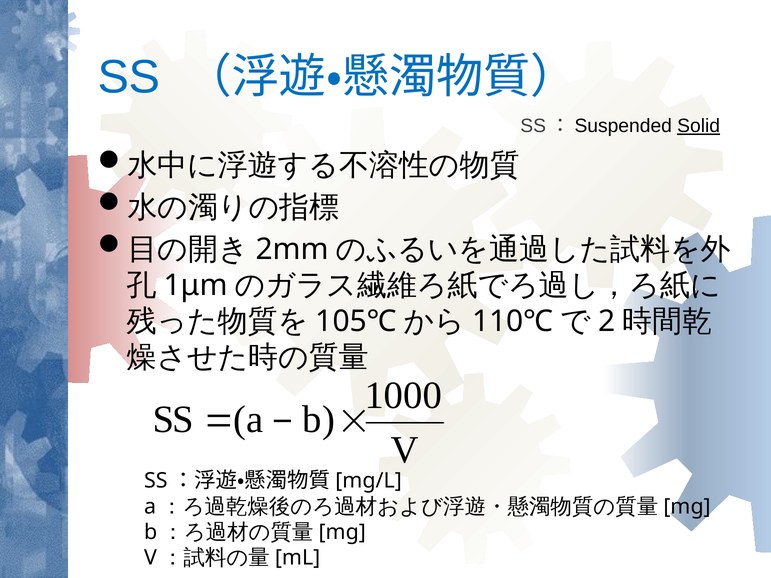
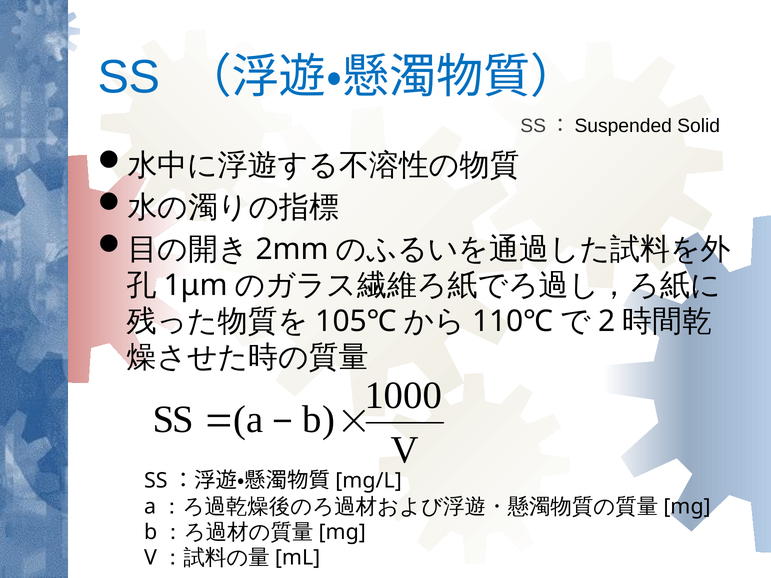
Solid underline: present -> none (699, 126)
